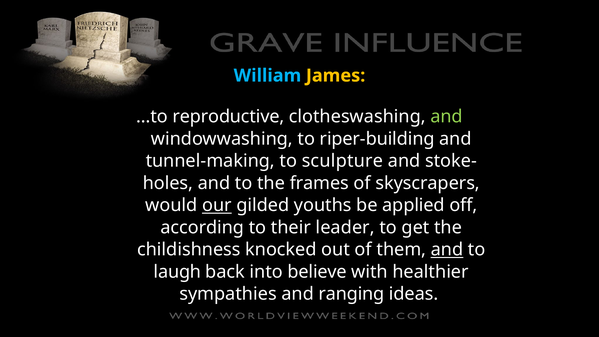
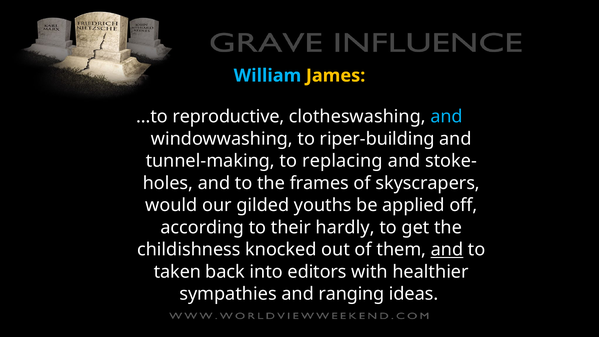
and colour: light green -> light blue (447, 117)
sculpture: sculpture -> replacing (342, 161)
our underline: present -> none (217, 205)
leader: leader -> hardly (345, 227)
laugh: laugh -> taken (177, 272)
believe: believe -> editors (317, 272)
